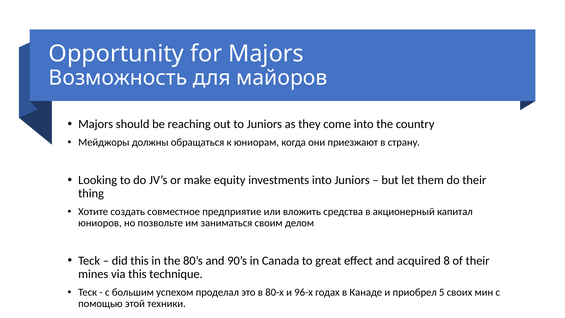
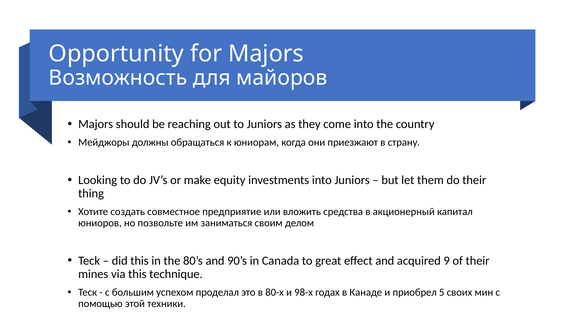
8: 8 -> 9 (447, 261)
96-х: 96-х -> 98-х (304, 292)
